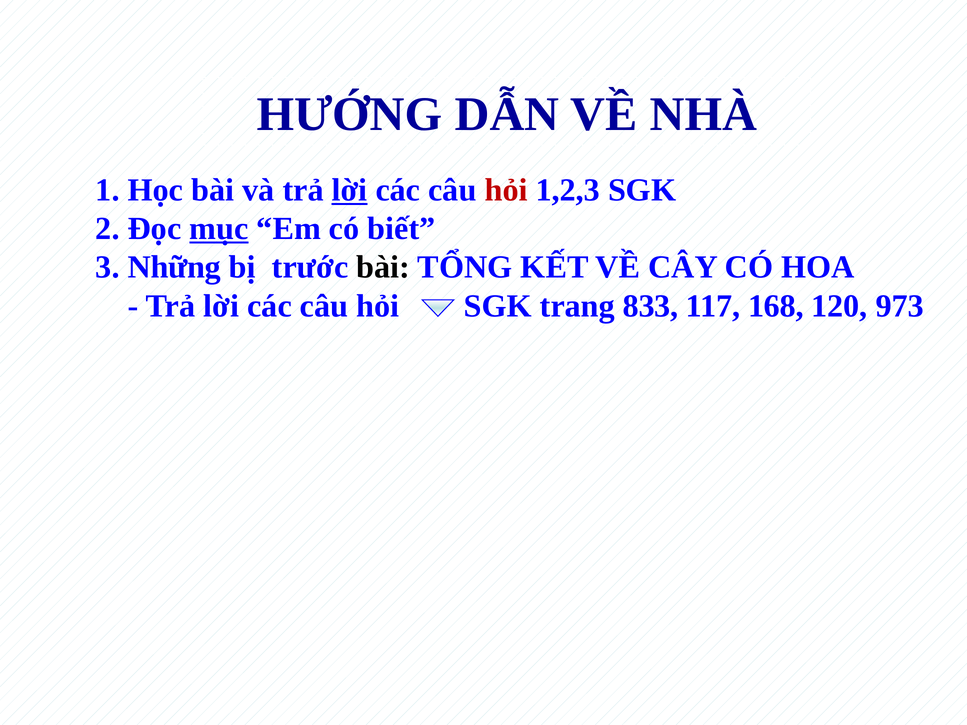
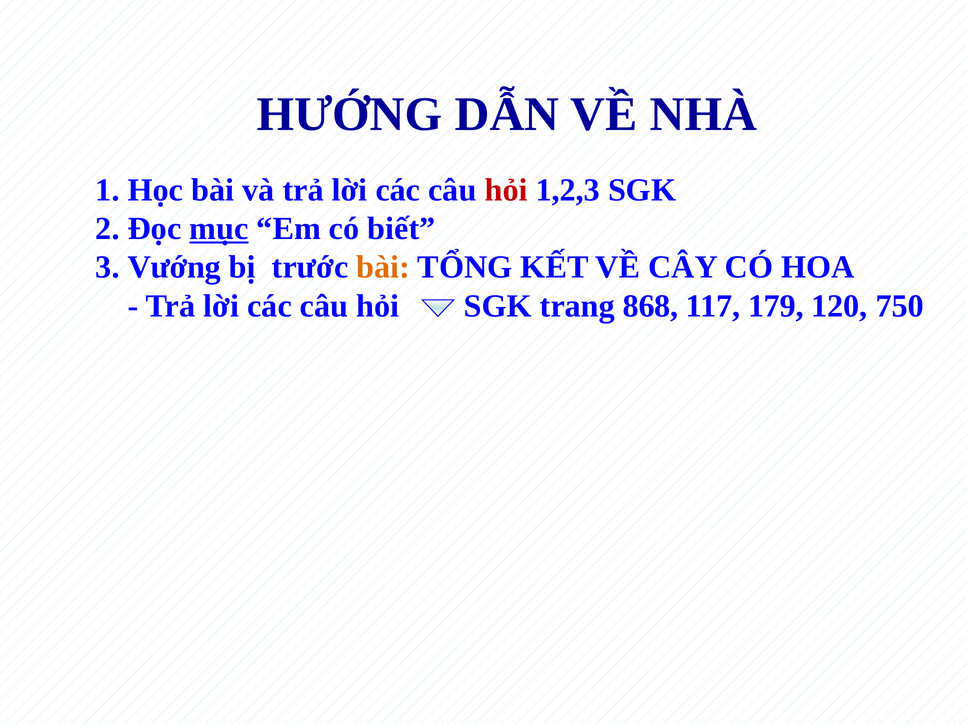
lời underline: present -> none (350, 190)
Những: Những -> Vướng (174, 267)
bài colour: black -> orange (383, 267)
833: 833 -> 868 (650, 306)
168: 168 -> 179 (776, 306)
973: 973 -> 750 (900, 306)
